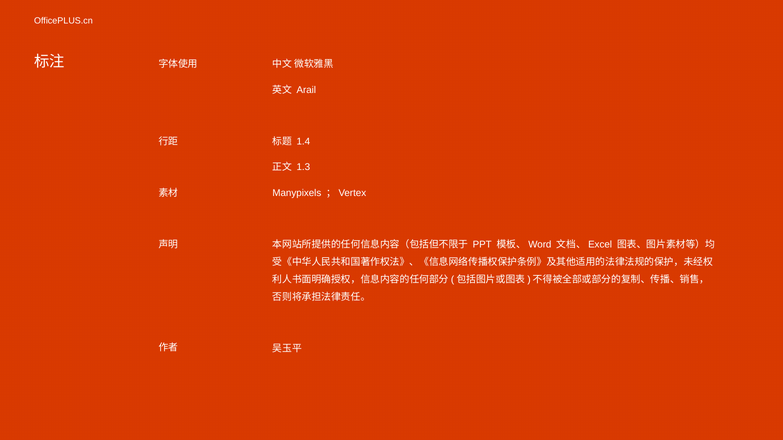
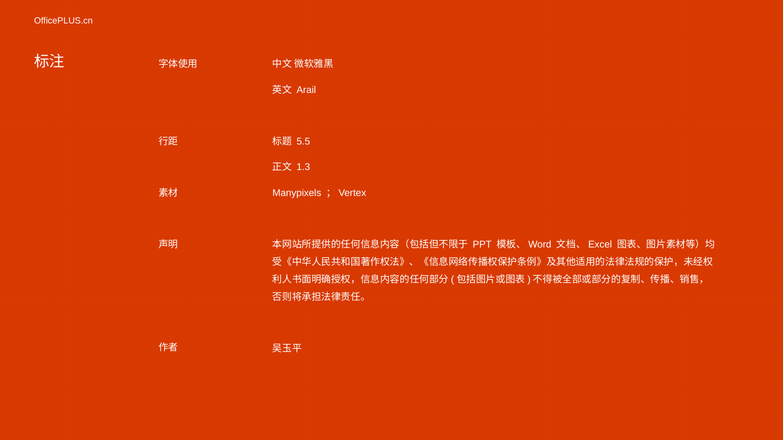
1.4: 1.4 -> 5.5 (303, 141)
